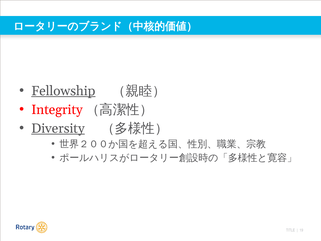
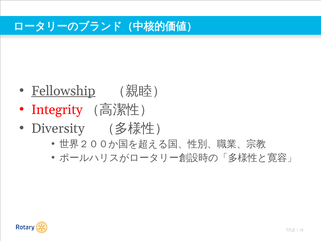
Diversity underline: present -> none (58, 128)
